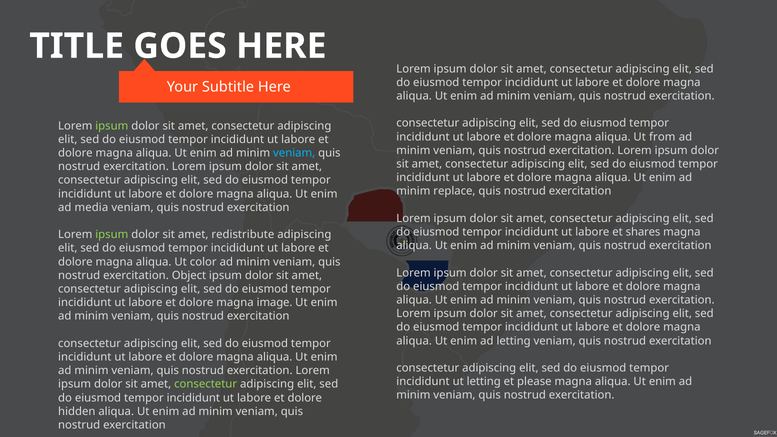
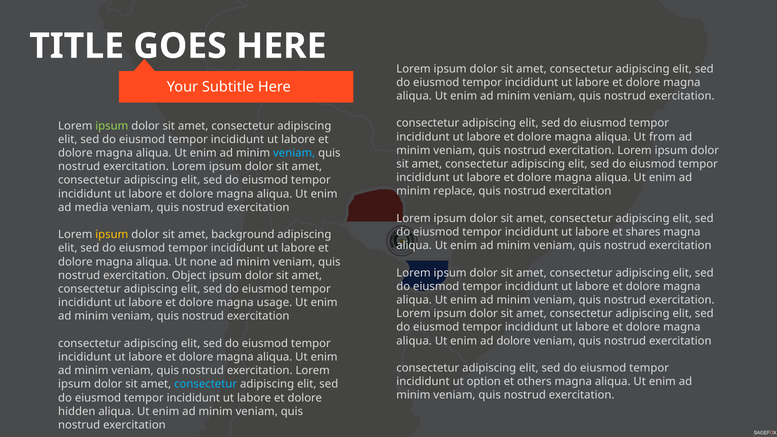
ipsum colour: light green -> yellow (112, 235)
redistribute: redistribute -> background (243, 235)
color: color -> none (203, 262)
image: image -> usage (274, 303)
ad letting: letting -> dolore (514, 341)
ut letting: letting -> option (484, 382)
please: please -> others (534, 382)
consectetur colour: light green -> light blue (206, 384)
